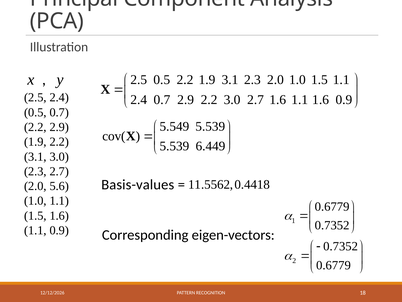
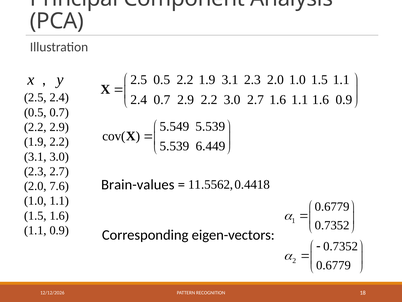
Basis-values: Basis-values -> Brain-values (138, 184)
5.6: 5.6 -> 7.6 (59, 186)
